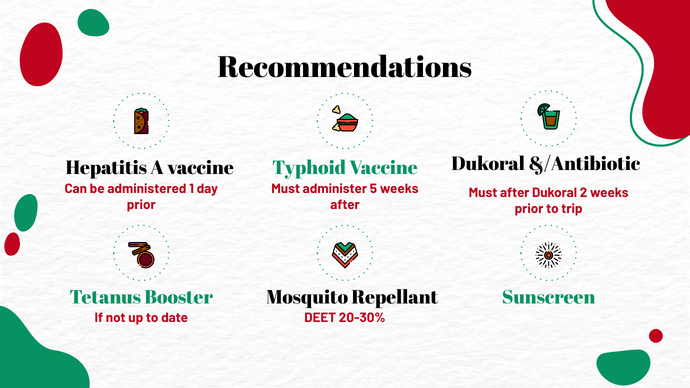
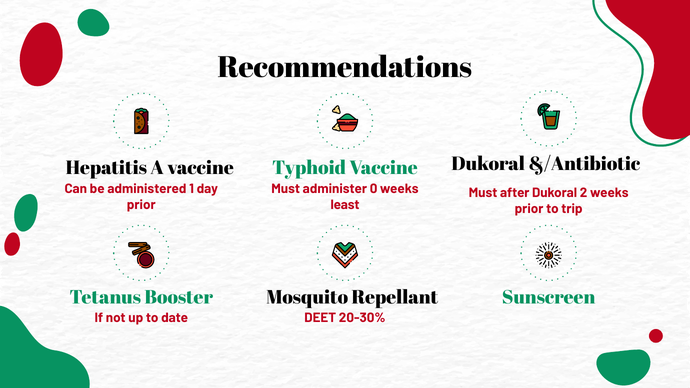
5: 5 -> 0 (374, 189)
after: after -> least (345, 205)
